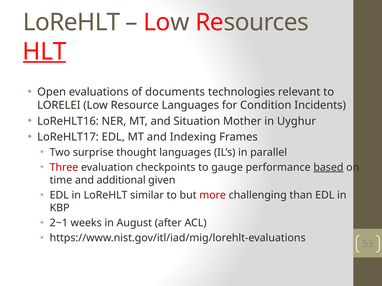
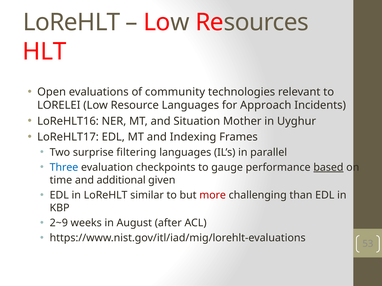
HLT underline: present -> none (44, 52)
documents: documents -> community (175, 92)
Condition: Condition -> Approach (266, 105)
thought: thought -> filtering (136, 153)
Three colour: red -> blue (64, 168)
2~1: 2~1 -> 2~9 (59, 223)
